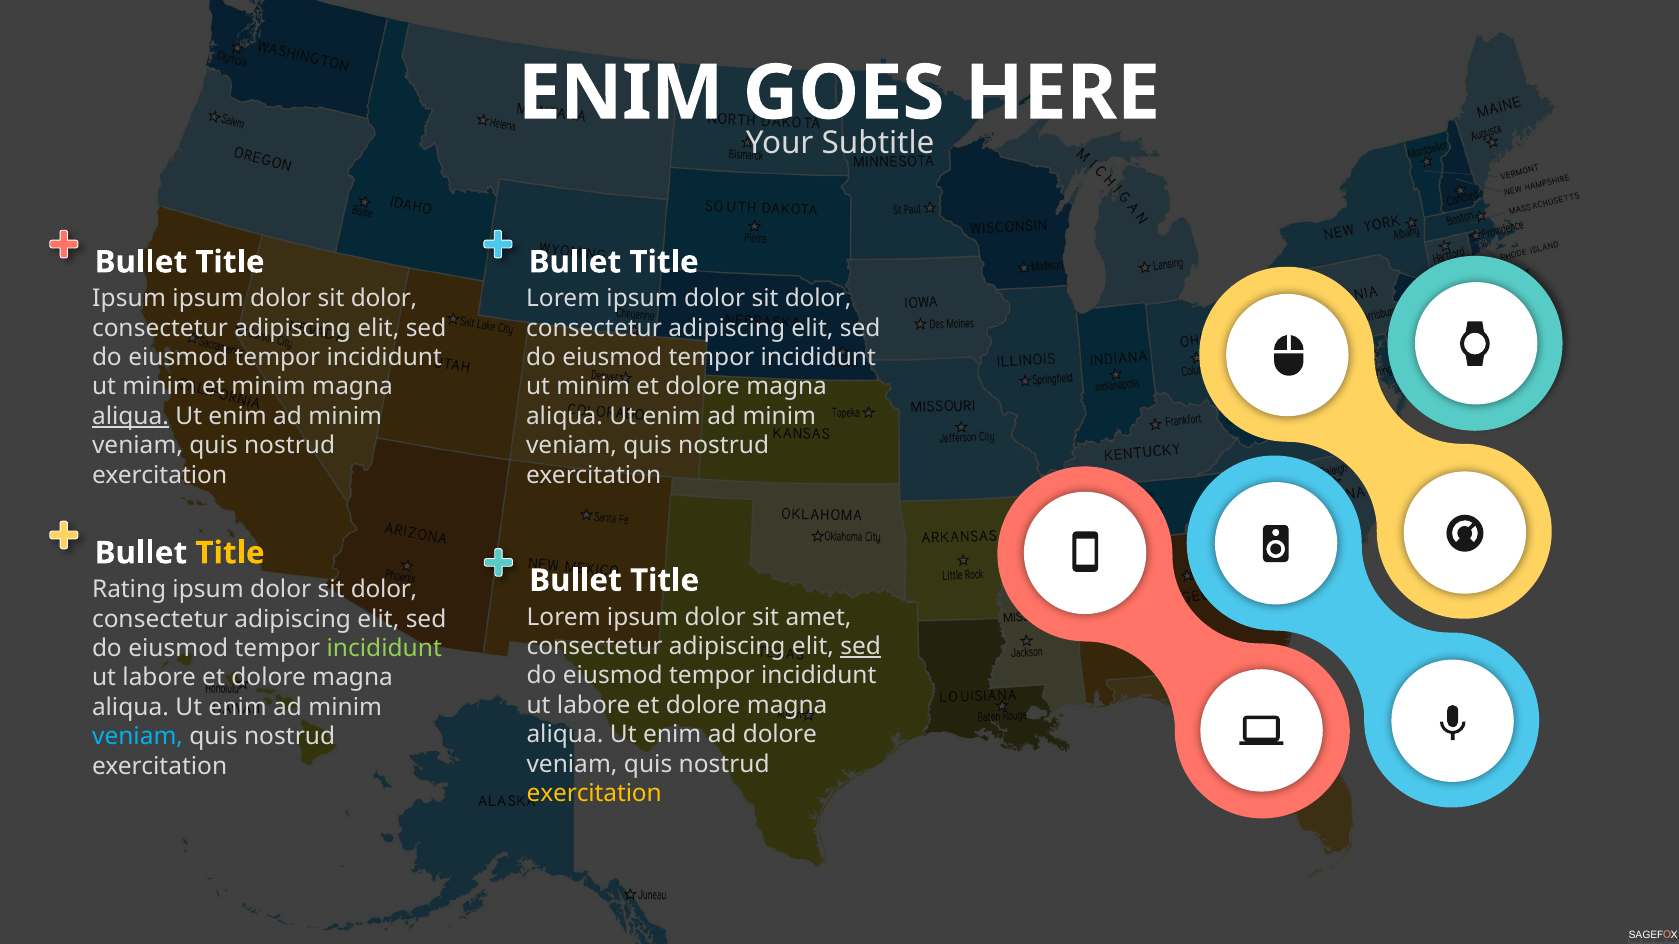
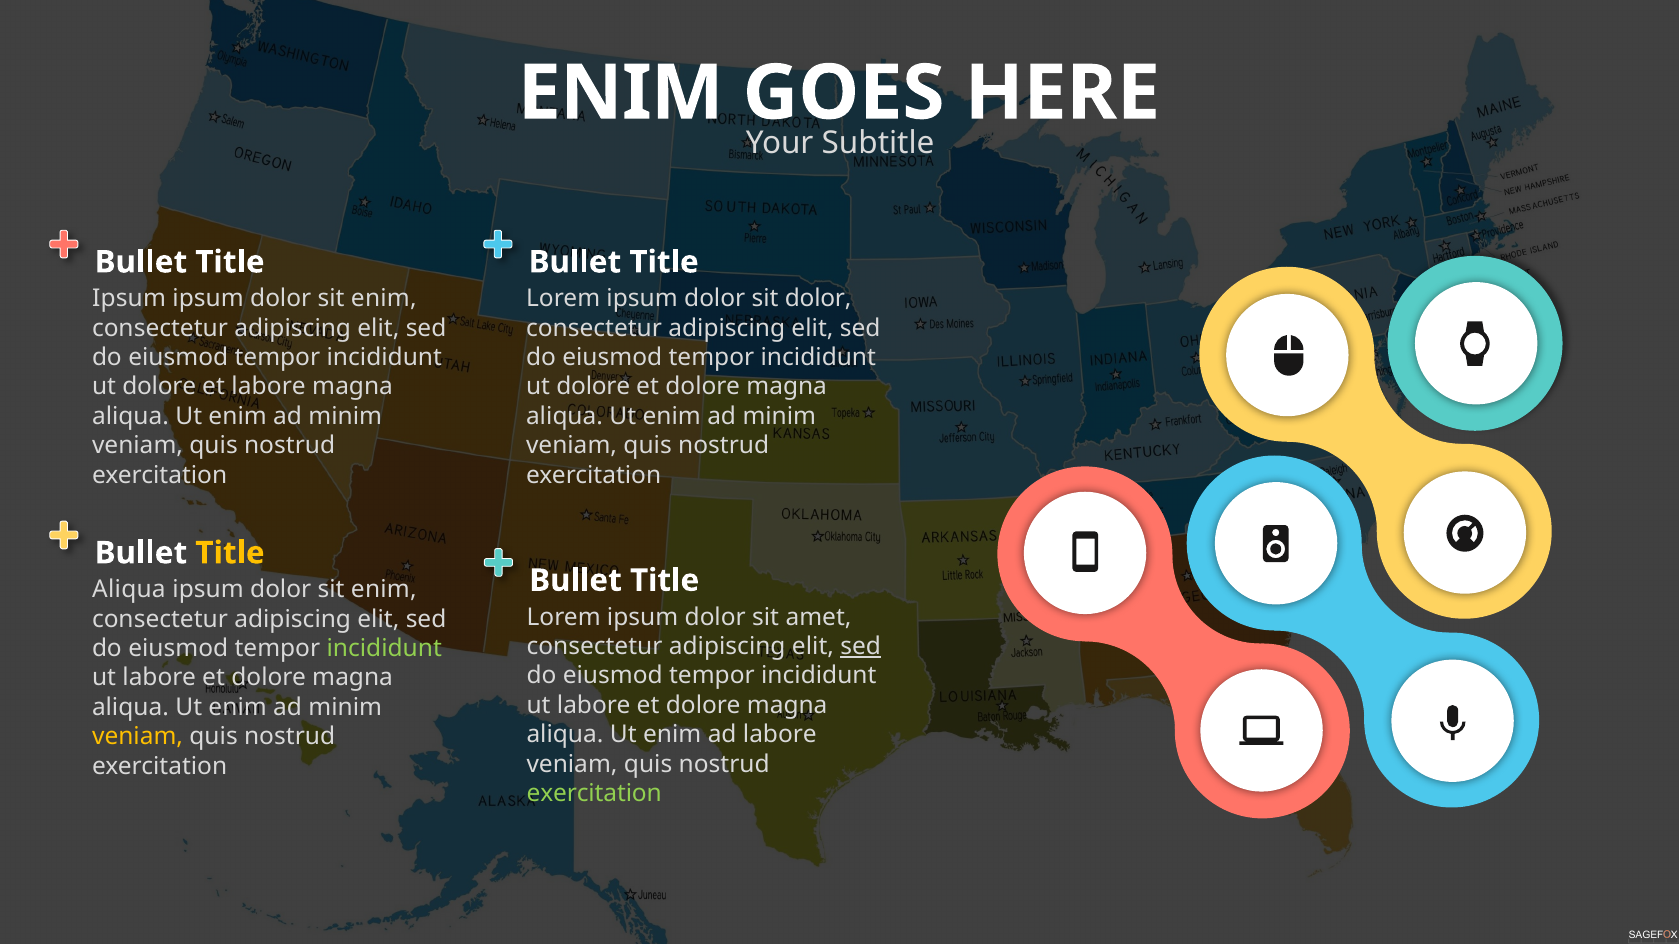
dolor: dolor -> enim (384, 299)
minim: minim -> dolore (159, 387)
et minim: minim -> labore (269, 387)
minim: minim -> dolore (593, 387)
aliqua underline: present -> none (130, 416)
Rating: Rating -> Aliqua (129, 590)
dolor: dolor -> enim (384, 590)
ad dolore: dolore -> labore (780, 735)
veniam colour: light blue -> yellow (138, 737)
exercitation colour: yellow -> light green (594, 794)
